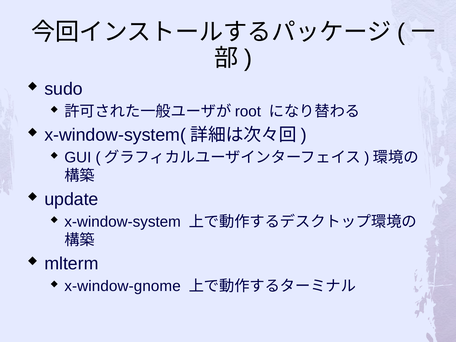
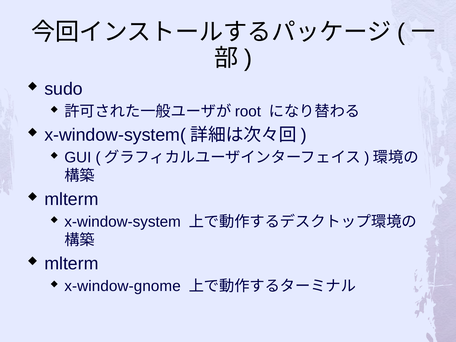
update: update -> mlterm (71, 199)
